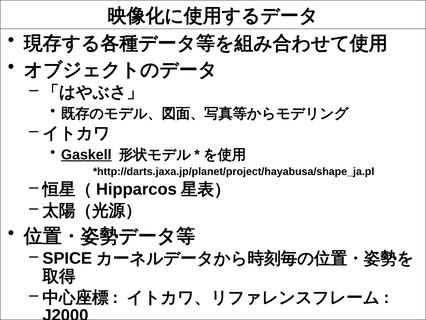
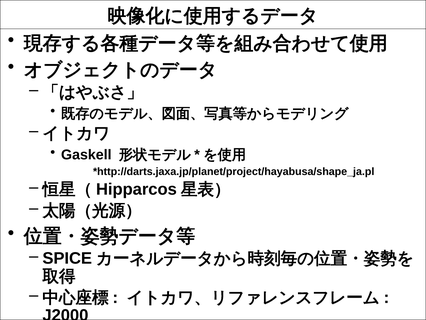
Gaskell underline: present -> none (86, 154)
